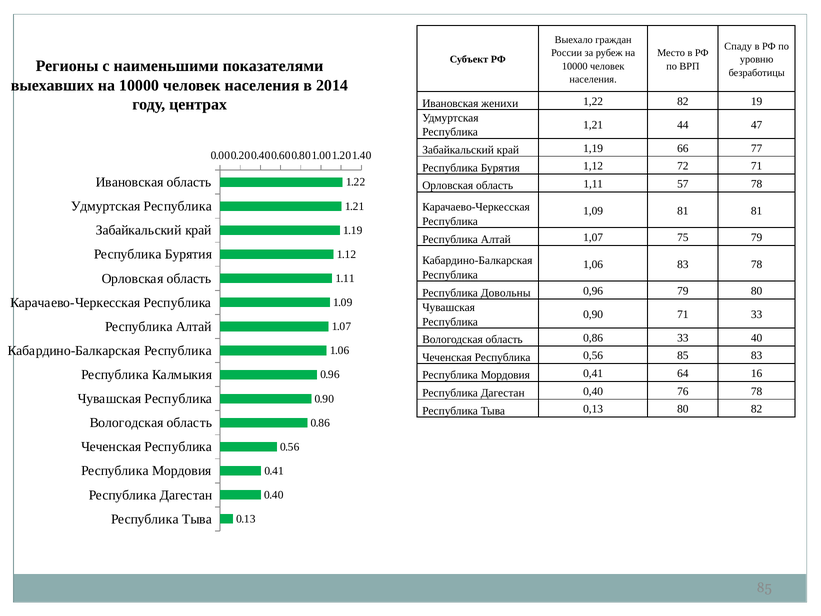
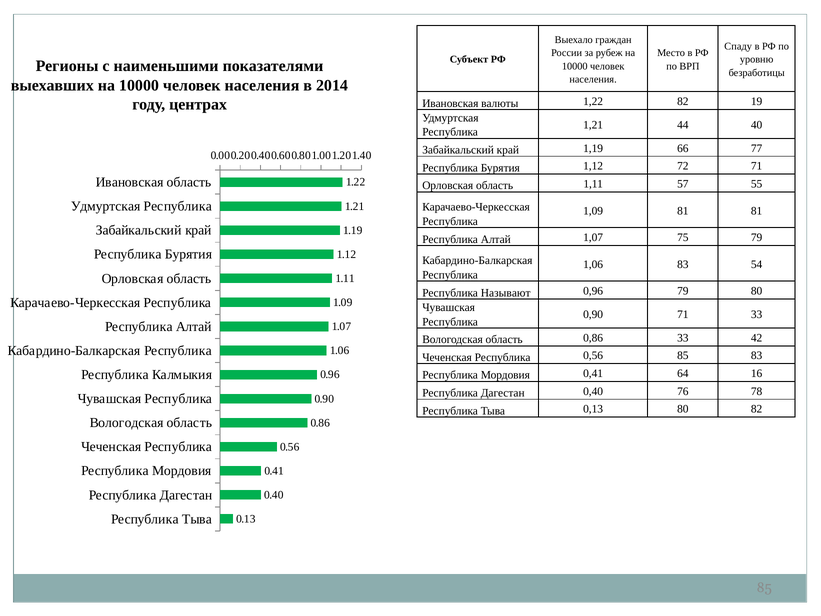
женихи: женихи -> валюты (500, 103)
47: 47 -> 40 (757, 125)
57 78: 78 -> 55 (757, 184)
83 78: 78 -> 54 (757, 264)
Довольны: Довольны -> Называют (506, 293)
40: 40 -> 42 (757, 338)
